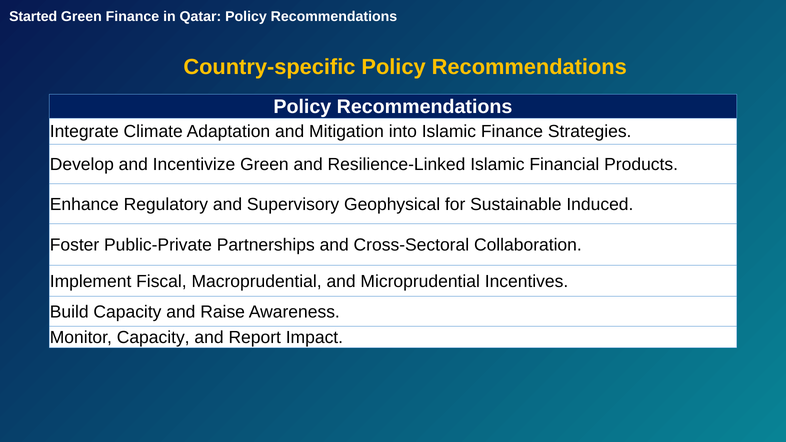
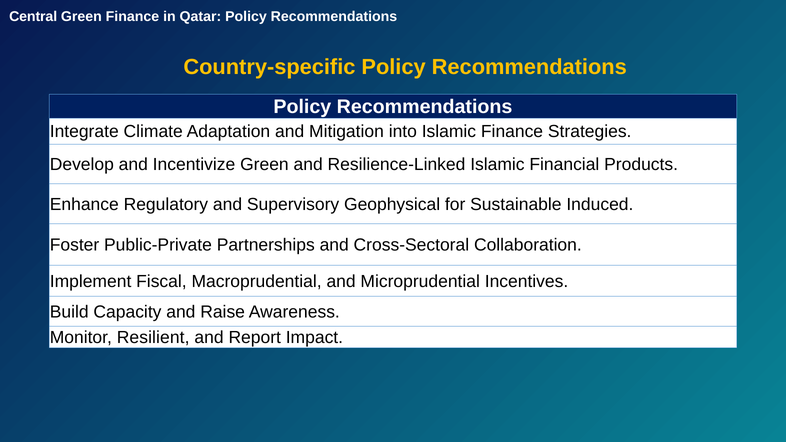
Started: Started -> Central (33, 17)
Monitor Capacity: Capacity -> Resilient (153, 338)
